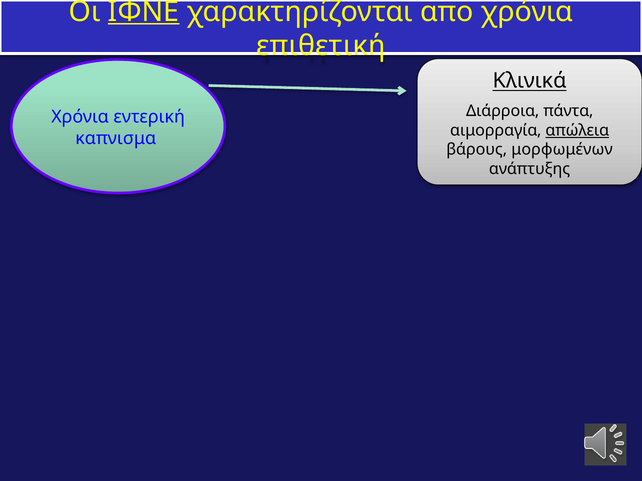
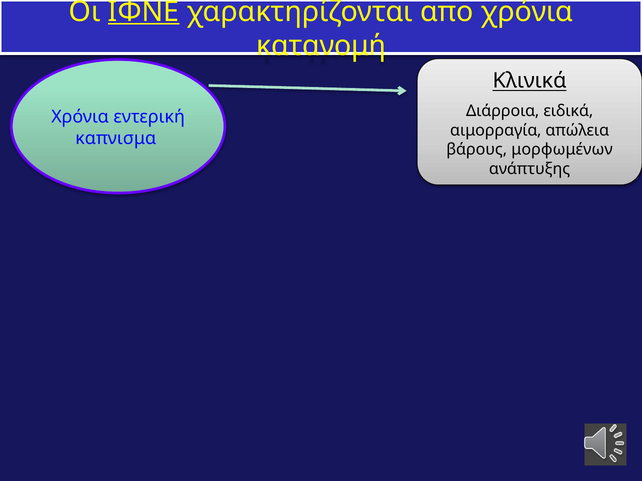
επιθετική: επιθετική -> κατανομή (321, 46)
πάντα: πάντα -> ειδικά (568, 111)
απώλεια underline: present -> none (577, 131)
